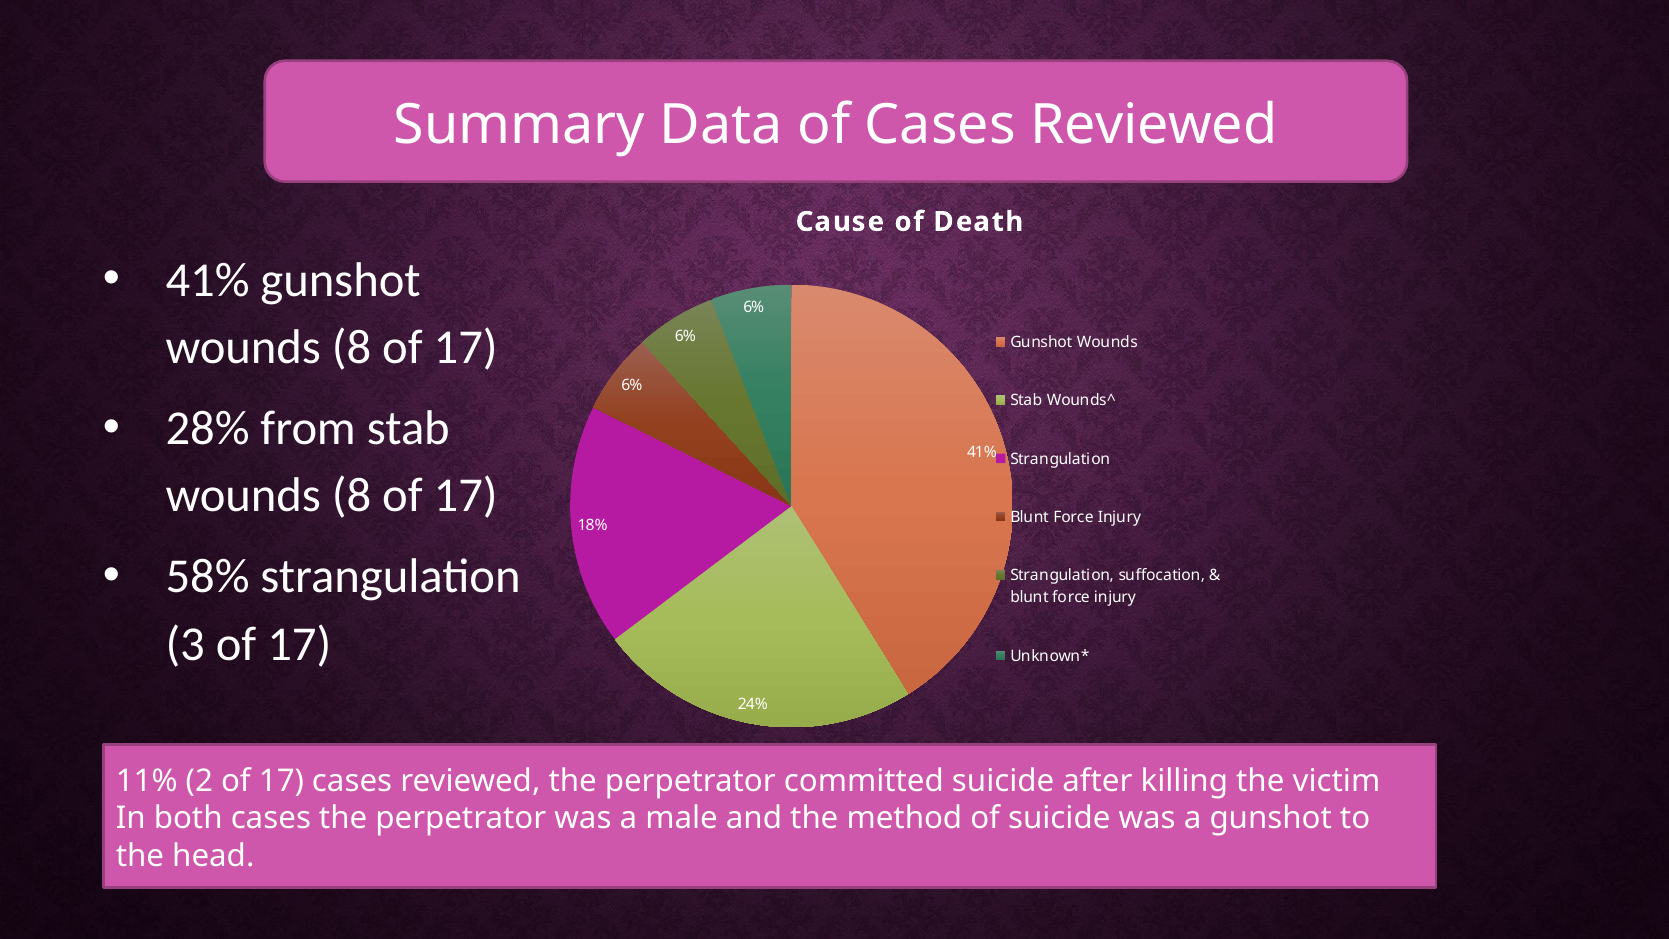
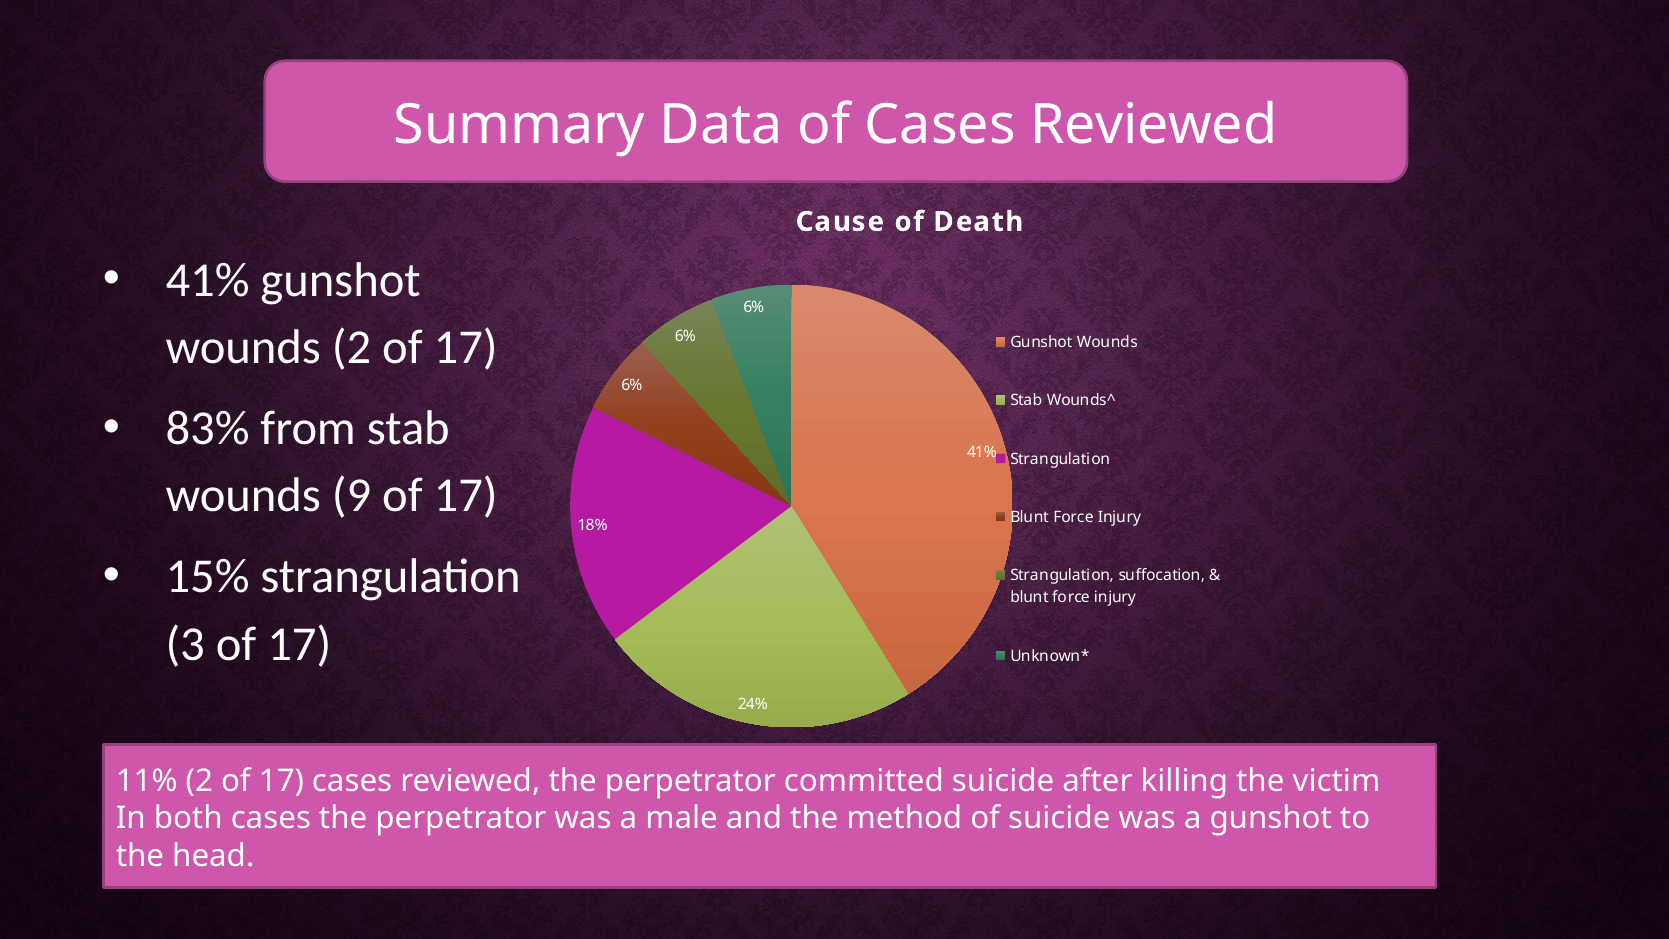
8: 8 -> 2 (352, 347)
28%: 28% -> 83% (208, 429)
8: 8 -> 9 (352, 496)
58%: 58% -> 15% (208, 577)
